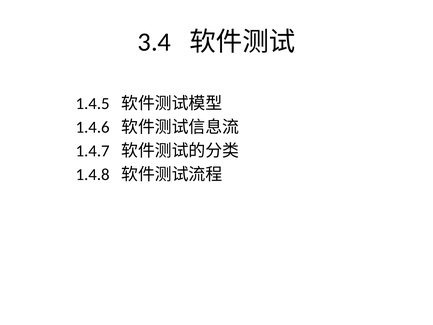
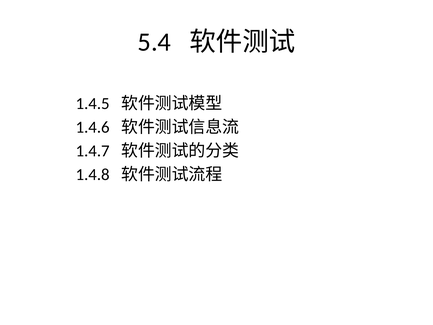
3.4: 3.4 -> 5.4 (154, 42)
